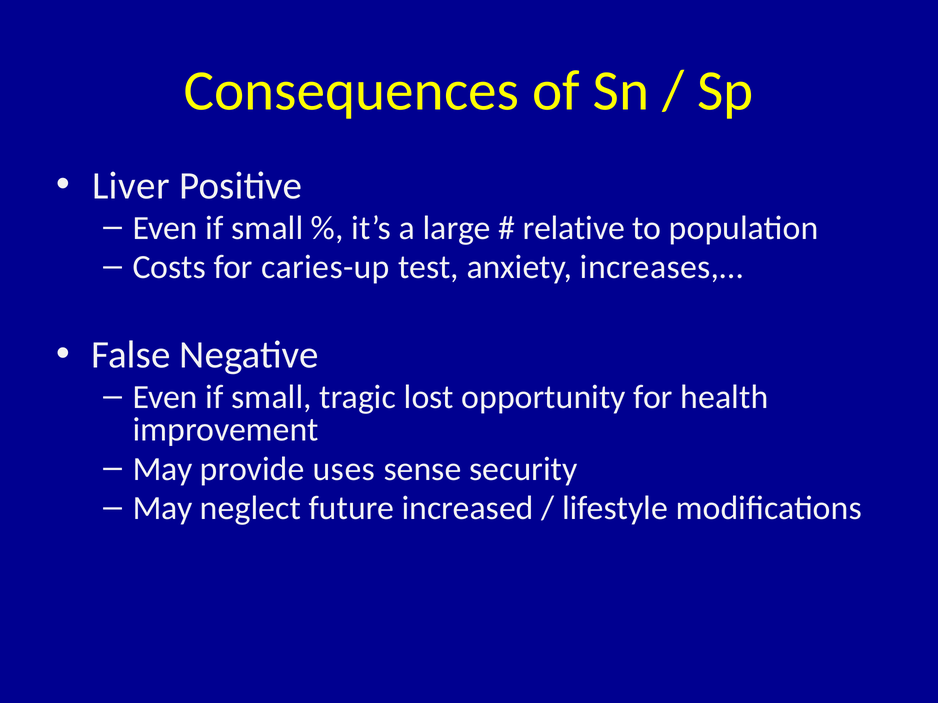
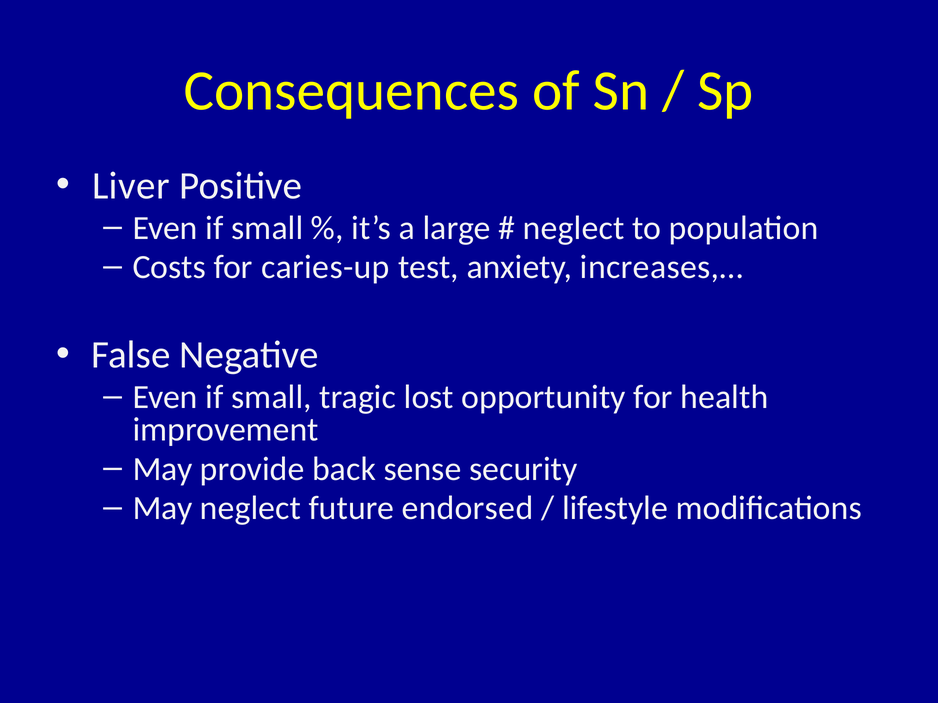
relative: relative -> neglect (574, 228)
uses: uses -> back (344, 469)
increased: increased -> endorsed (467, 509)
